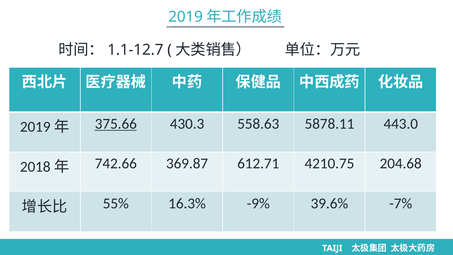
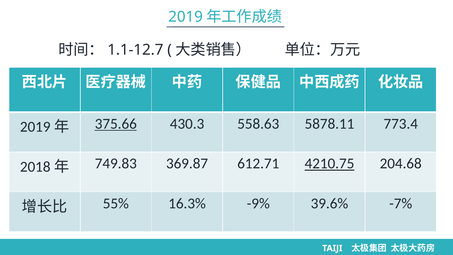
443.0: 443.0 -> 773.4 (401, 124)
742.66: 742.66 -> 749.83 (116, 164)
4210.75 underline: none -> present (329, 164)
